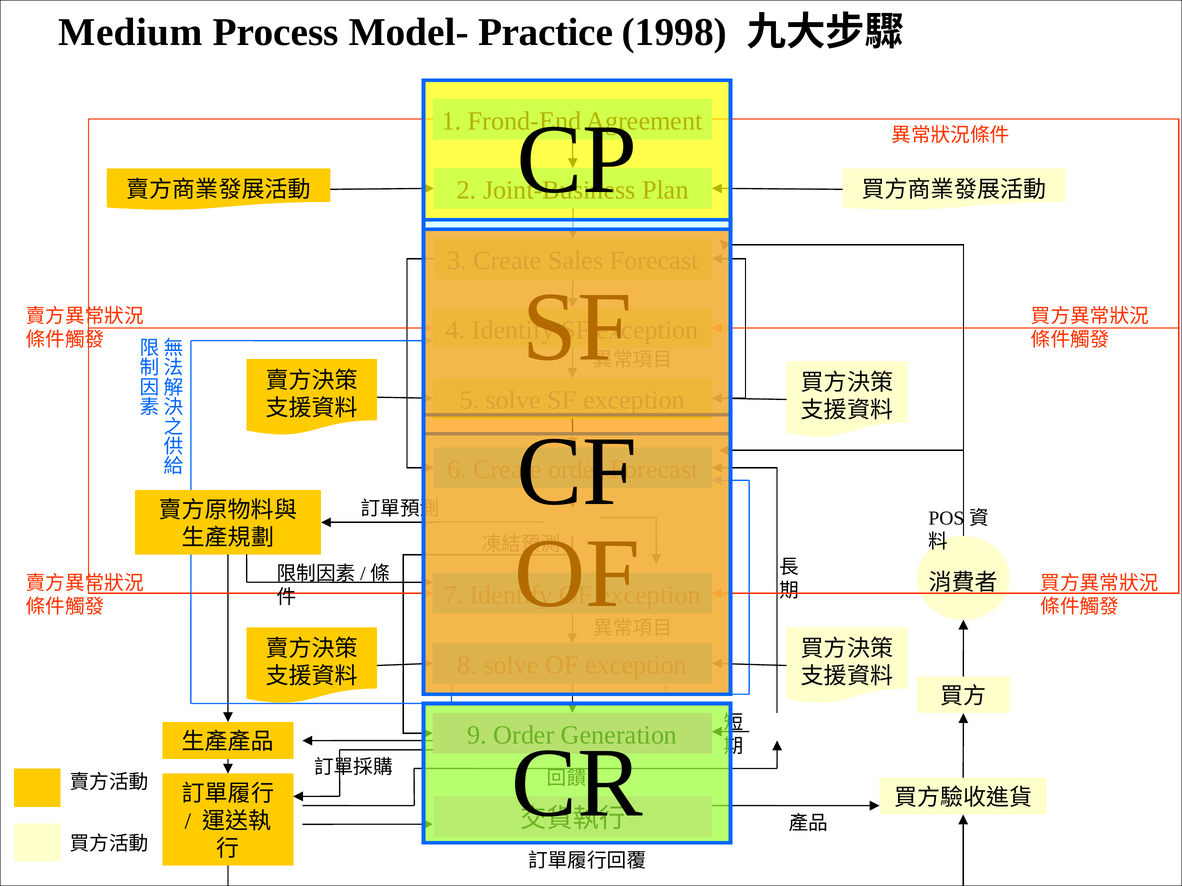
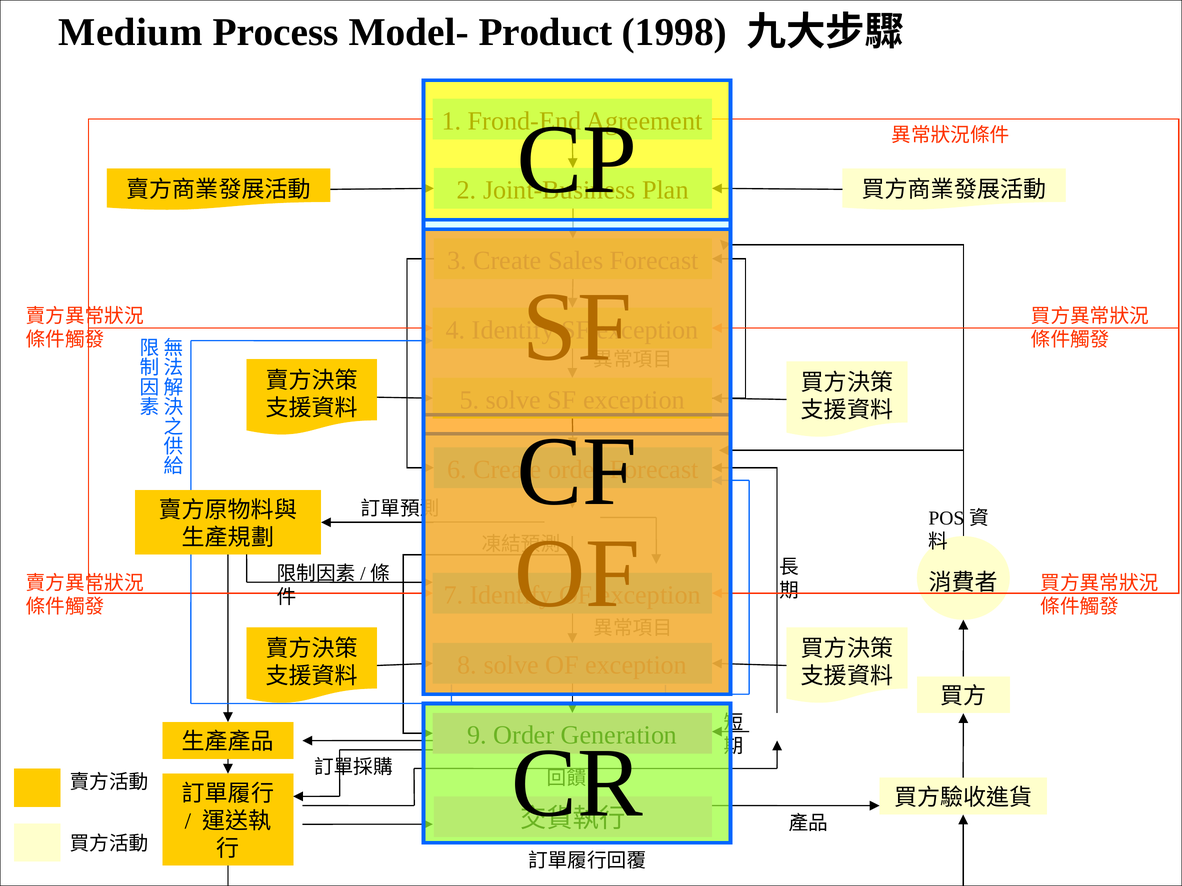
Practice: Practice -> Product (546, 32)
